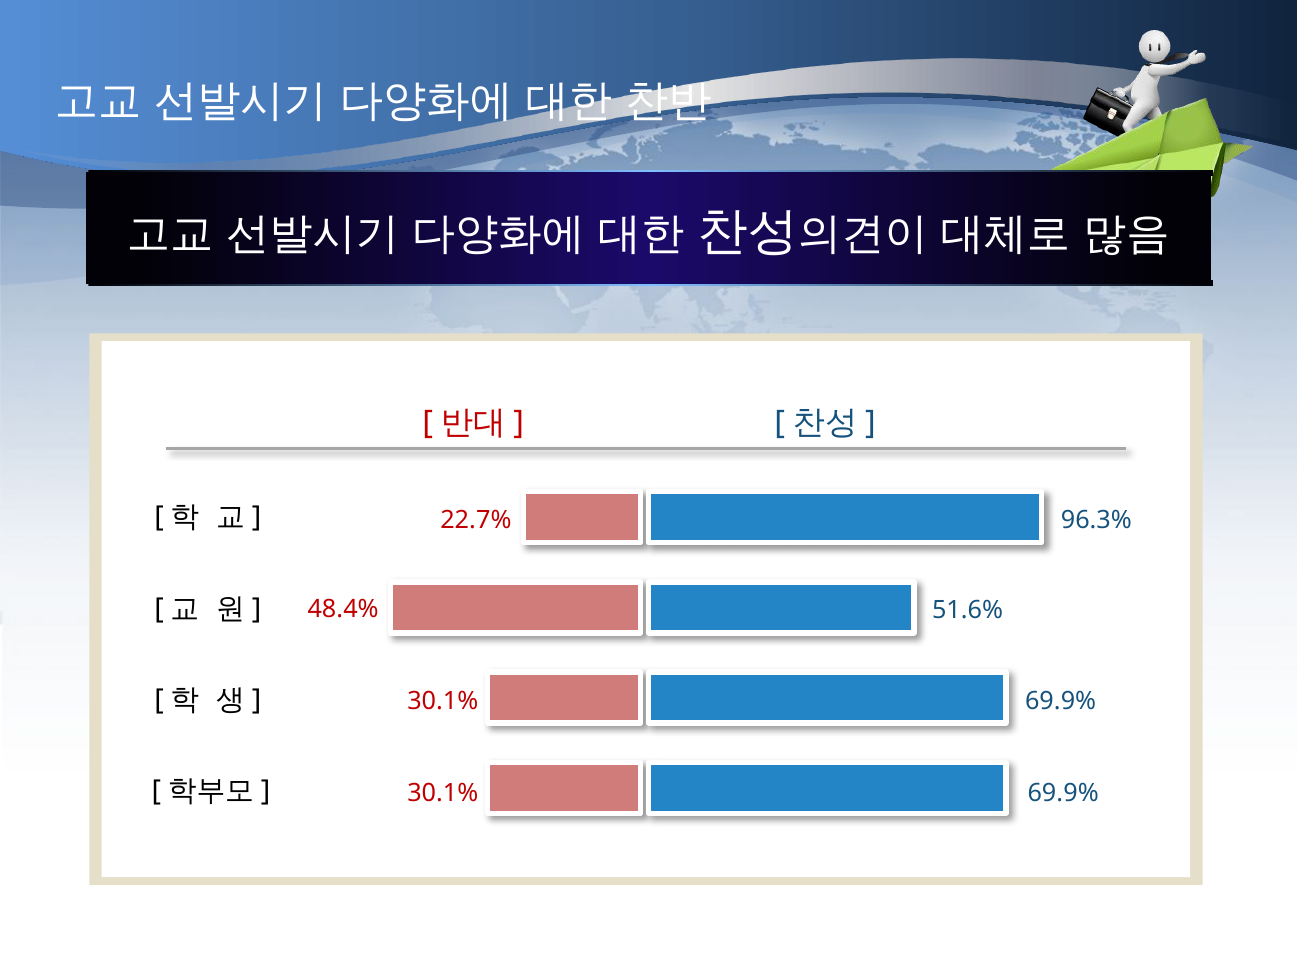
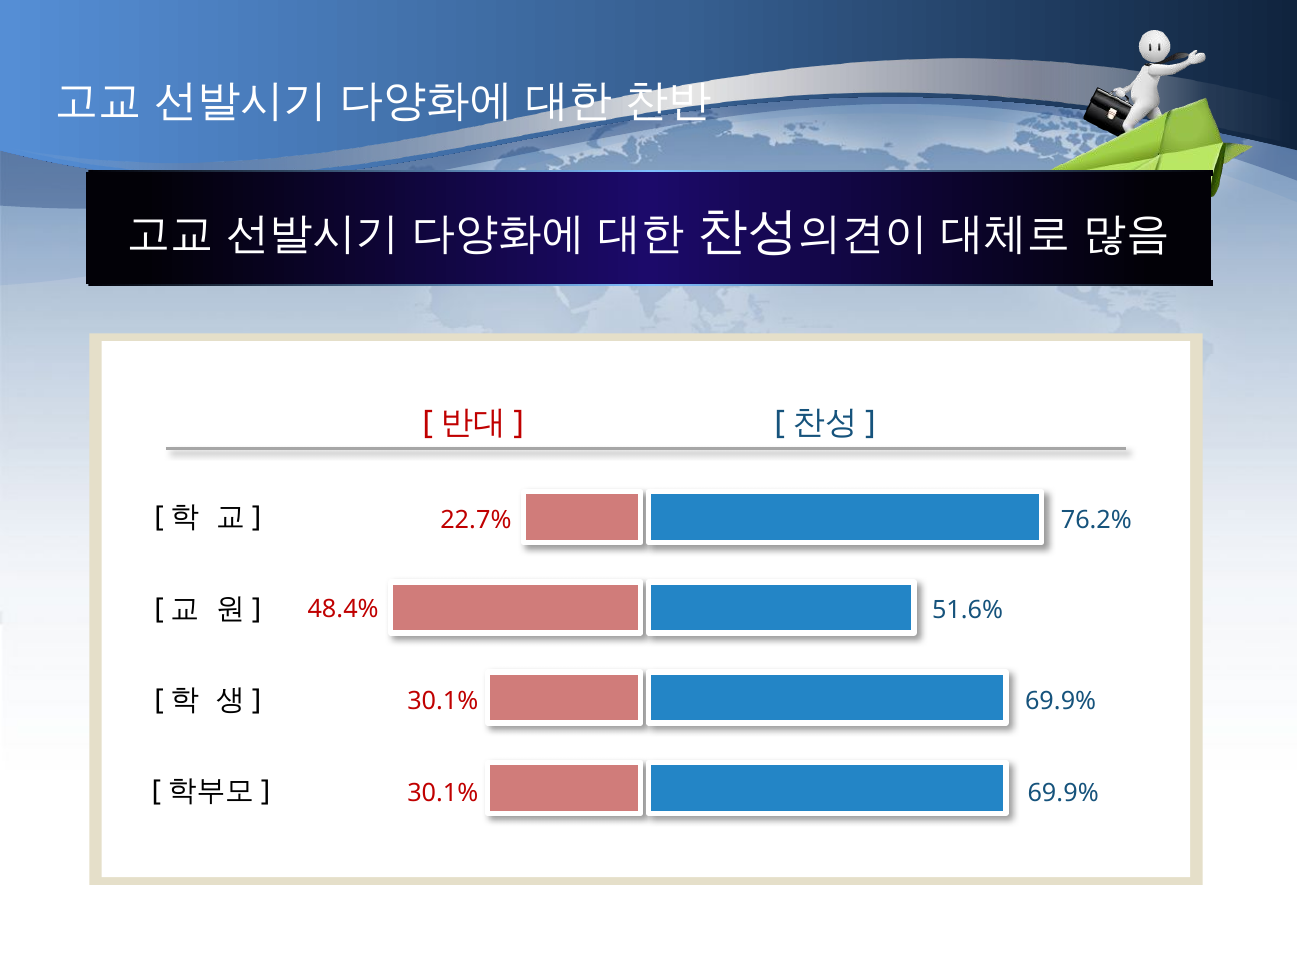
96.3%: 96.3% -> 76.2% (1096, 520)
